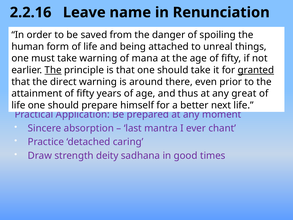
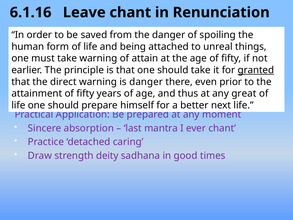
2.2.16: 2.2.16 -> 6.1.16 (31, 12)
Leave name: name -> chant (130, 12)
mana: mana -> attain (145, 58)
The underline: present -> none (53, 70)
is around: around -> danger (146, 82)
